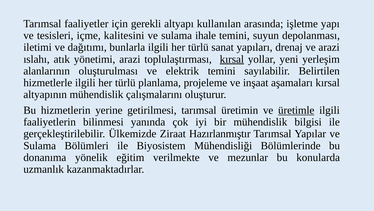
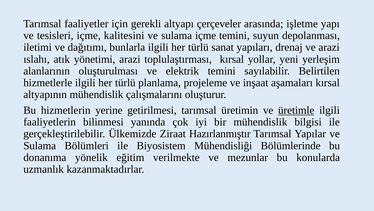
kullanılan: kullanılan -> çerçeveler (219, 24)
sulama ihale: ihale -> içme (206, 35)
kırsal underline: present -> none (232, 59)
